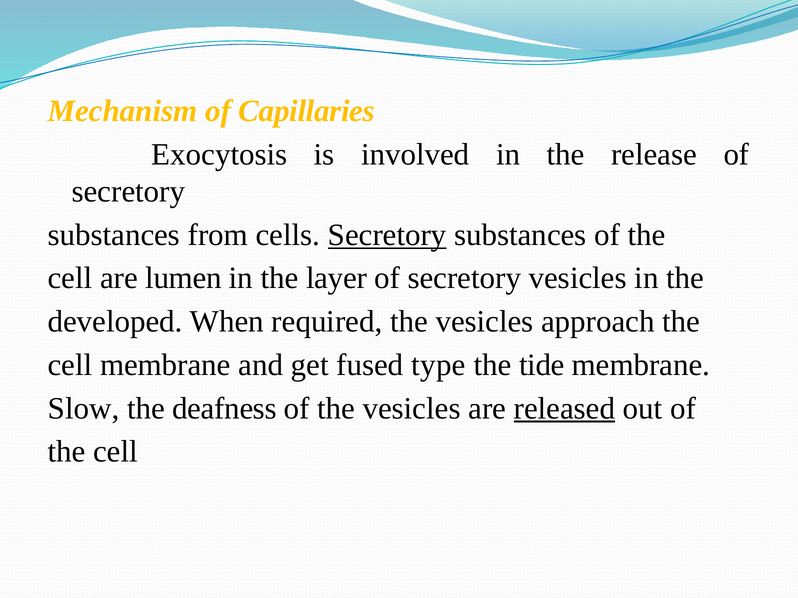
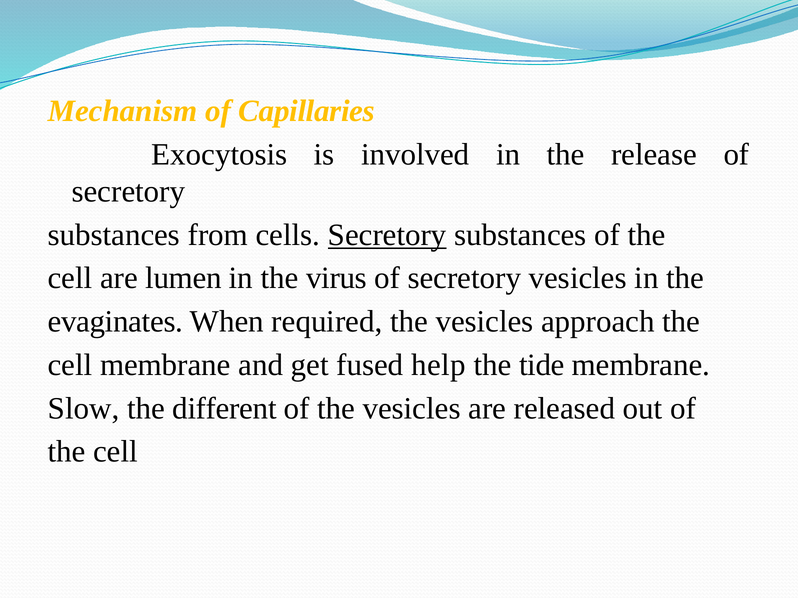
layer: layer -> virus (336, 278)
developed: developed -> evaginates (115, 322)
type: type -> help (439, 365)
deafness: deafness -> different (225, 409)
released underline: present -> none (565, 409)
